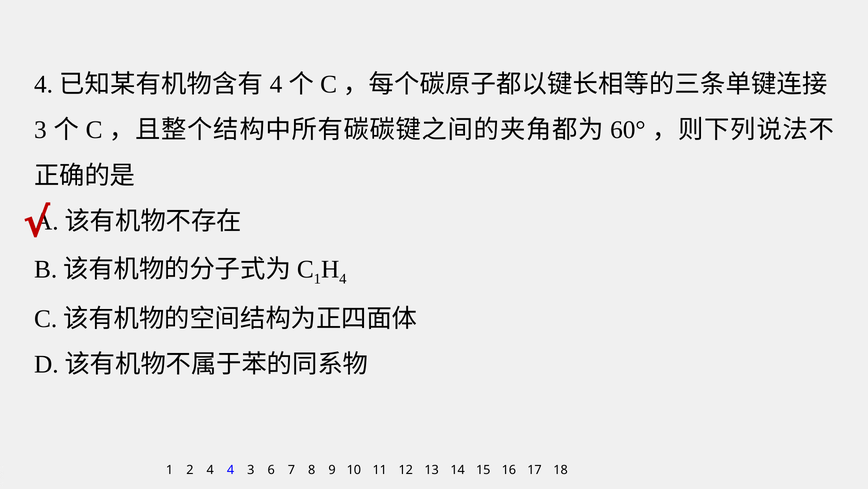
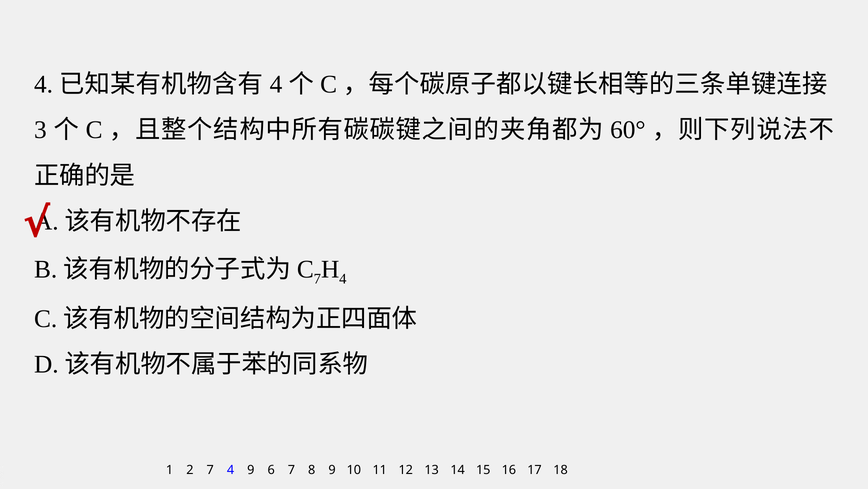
1: 1 -> 7 (317, 279)
2 4: 4 -> 7 (210, 469)
4 3: 3 -> 9 (251, 469)
